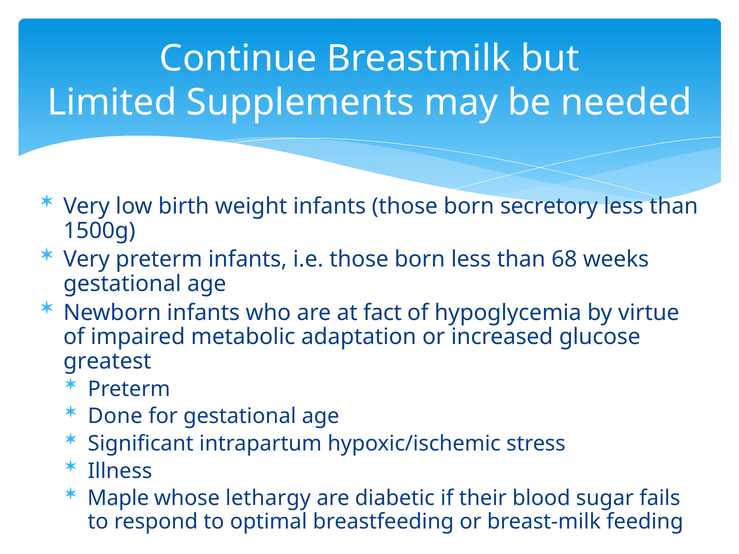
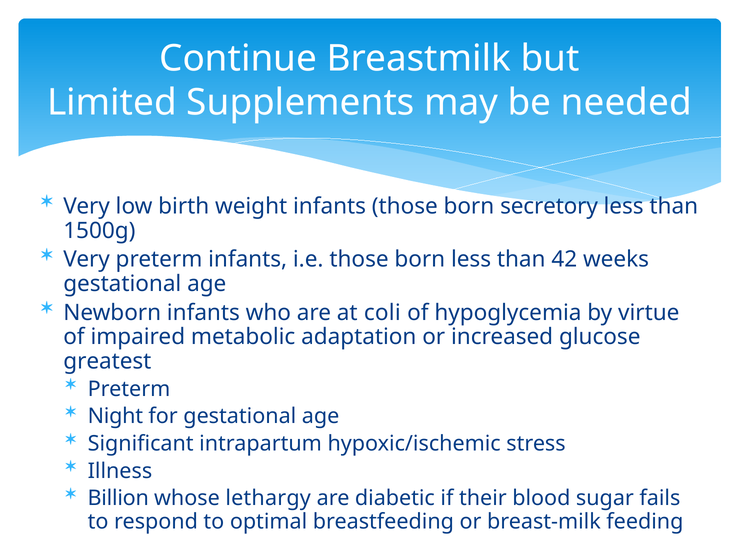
68: 68 -> 42 (564, 260)
fact: fact -> coli (382, 313)
Done: Done -> Night (115, 417)
Maple: Maple -> Billion (118, 499)
